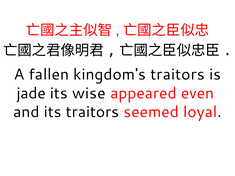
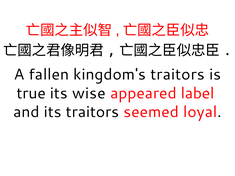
jade: jade -> true (31, 93)
even: even -> label (198, 93)
